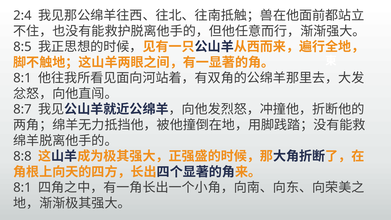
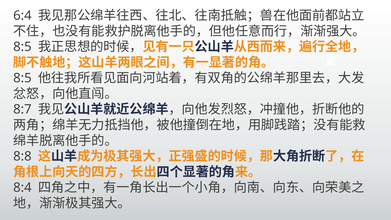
2:4: 2:4 -> 6:4 (22, 16)
8:1: 8:1 -> 8:5 (22, 78)
8:1: 8:1 -> 8:4 (22, 188)
